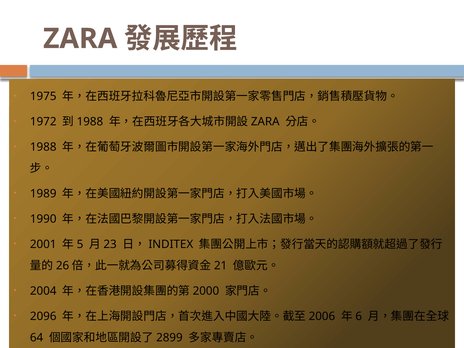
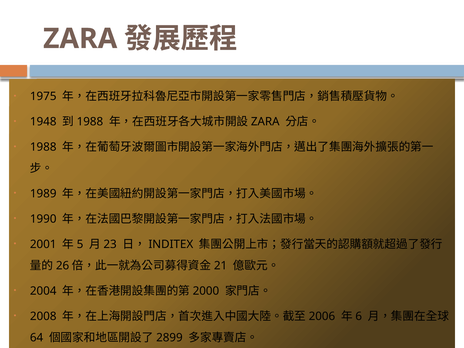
1972: 1972 -> 1948 (43, 122)
2096: 2096 -> 2008 (43, 316)
